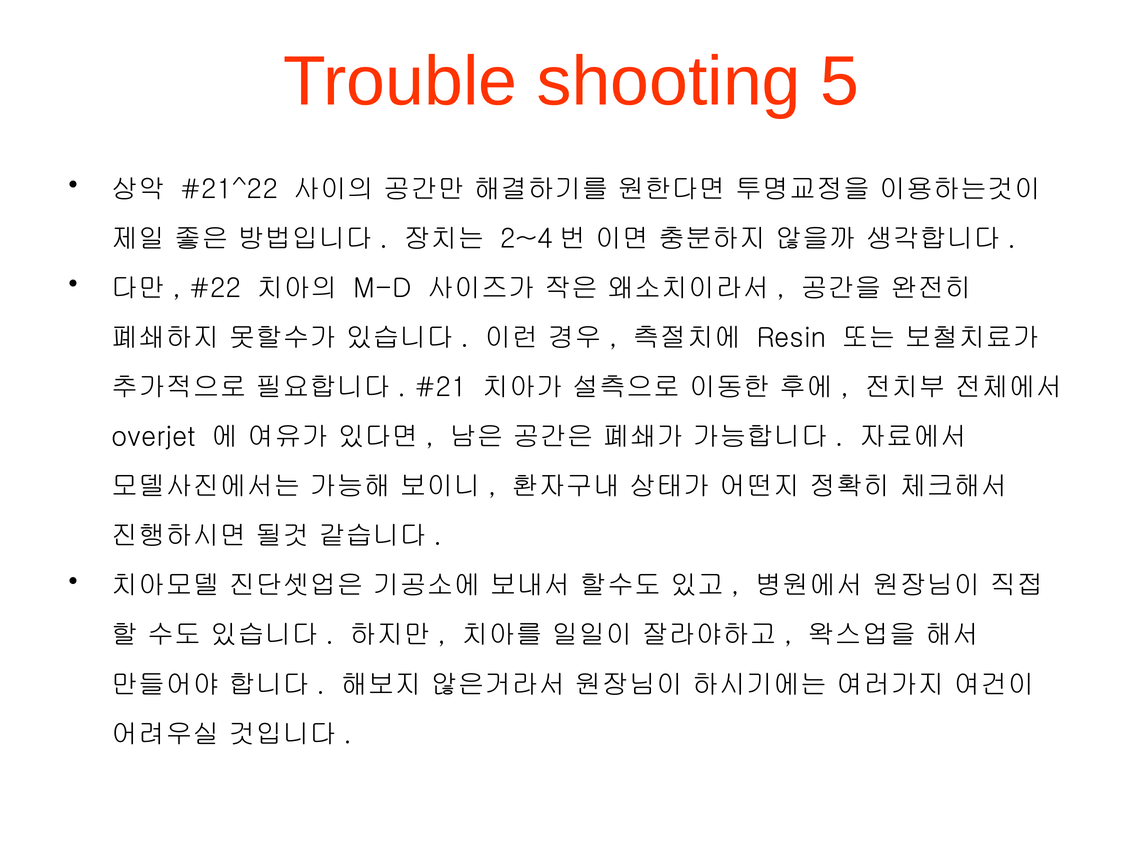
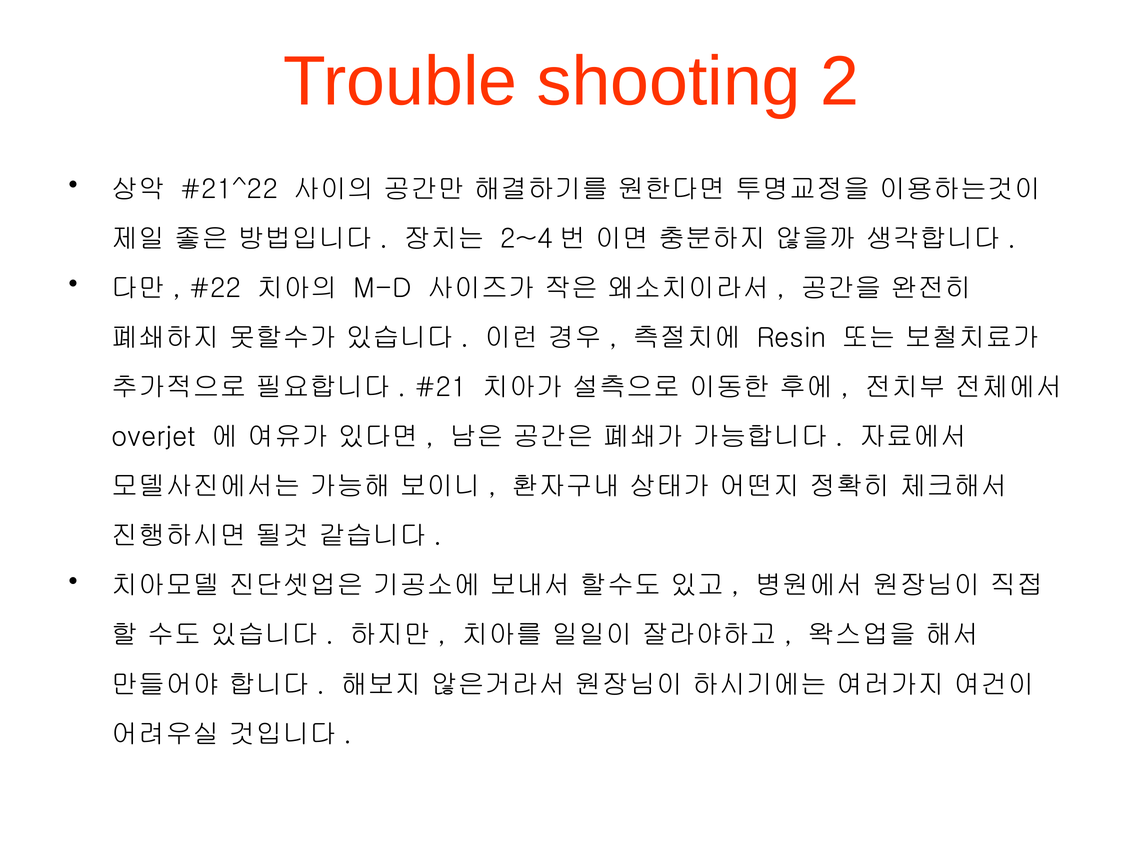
5: 5 -> 2 (839, 82)
